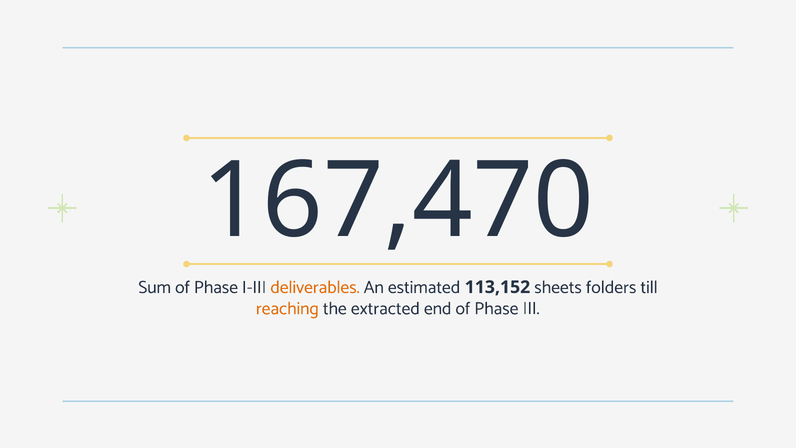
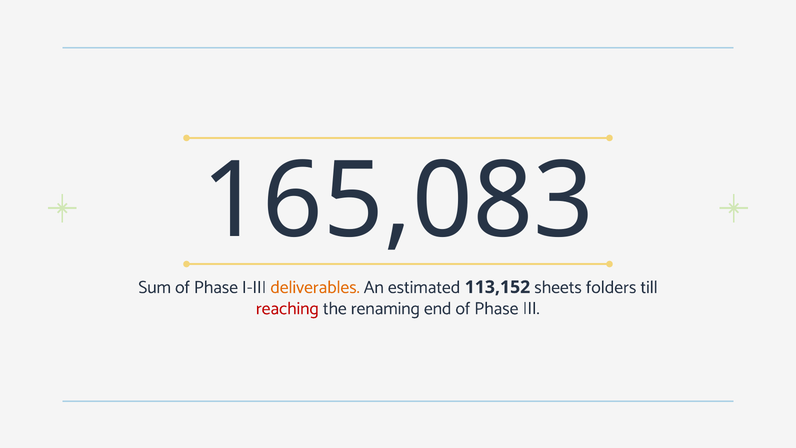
167,470: 167,470 -> 165,083 (398, 201)
reaching colour: orange -> red (287, 308)
extracted: extracted -> renaming (385, 308)
